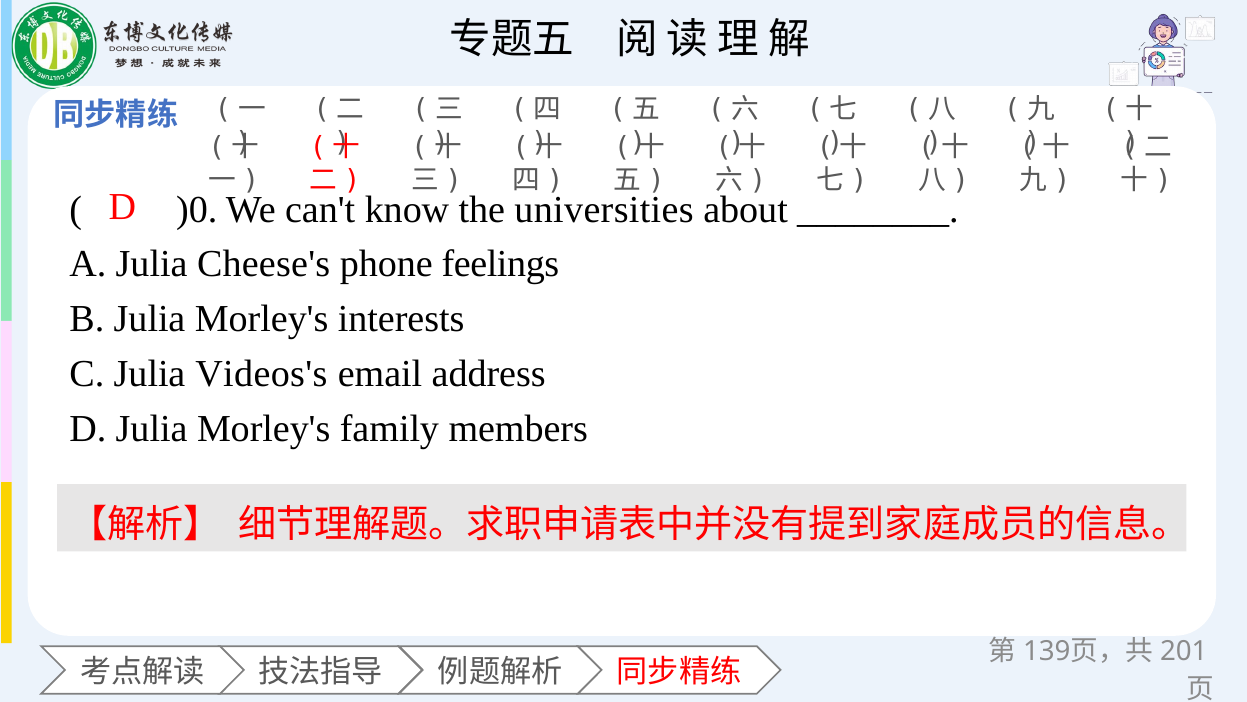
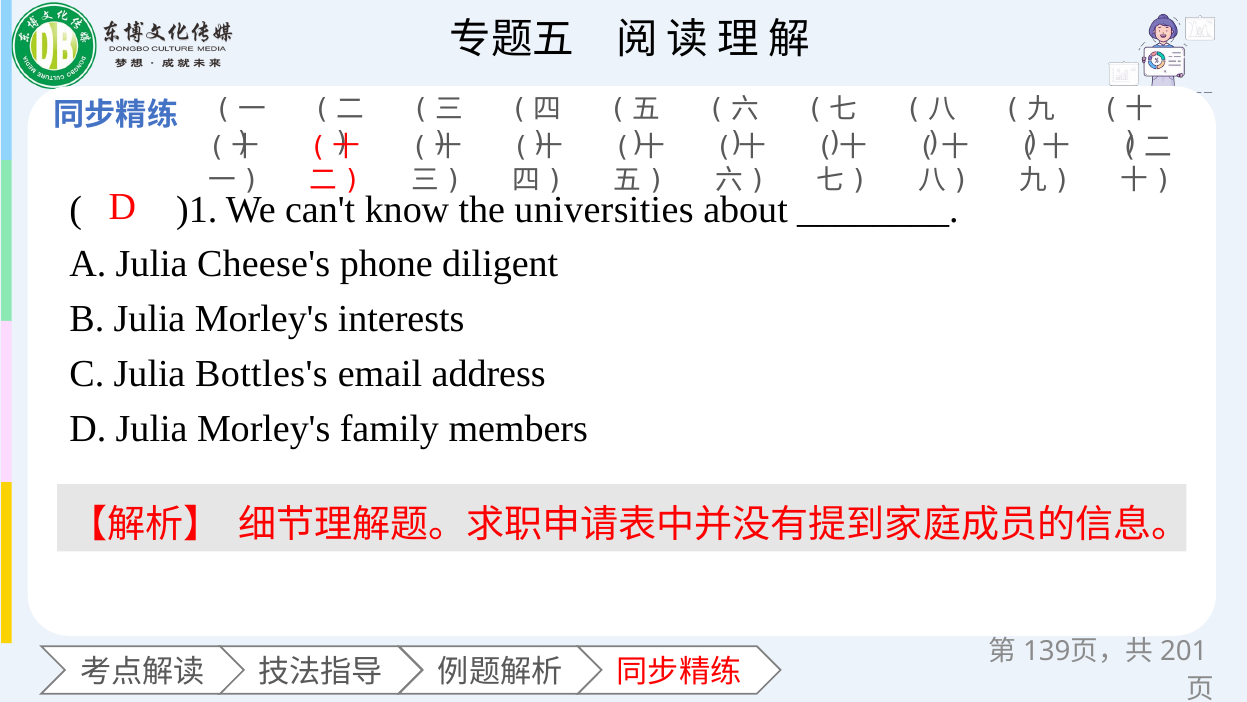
)0: )0 -> )1 (197, 209)
feelings: feelings -> diligent (500, 264)
Videos's: Videos's -> Bottles's (261, 374)
